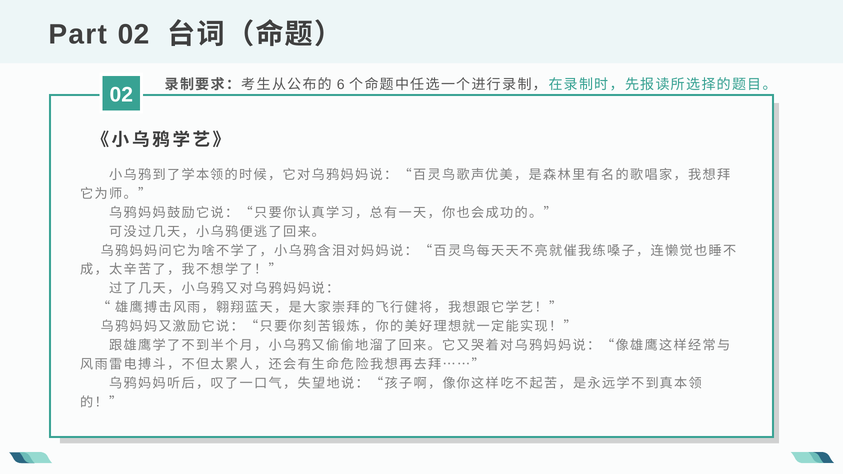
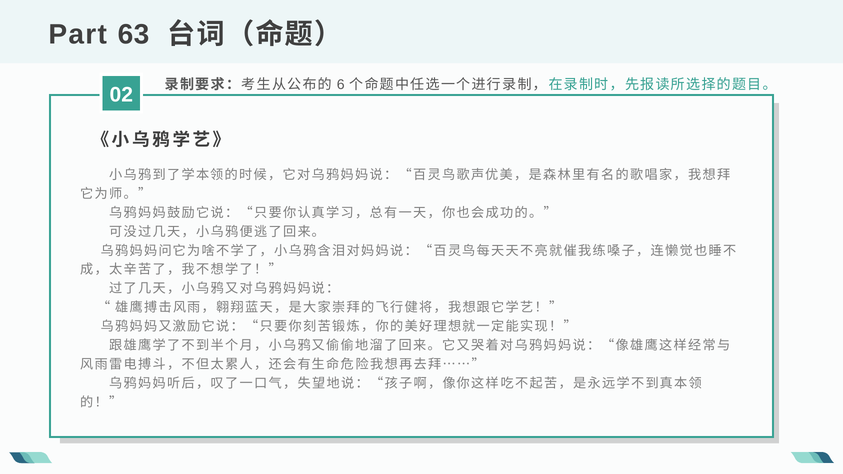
Part 02: 02 -> 63 (133, 35)
